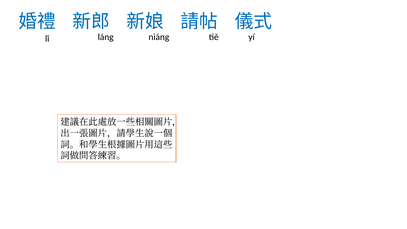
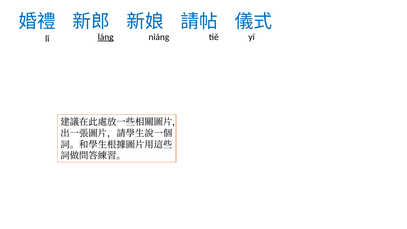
láng underline: none -> present (106, 37)
